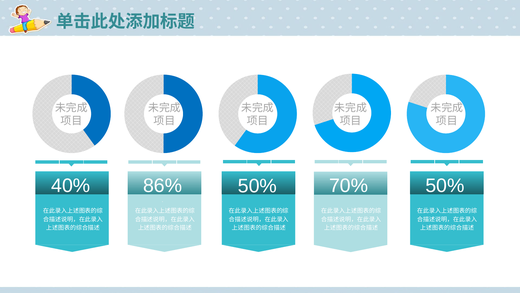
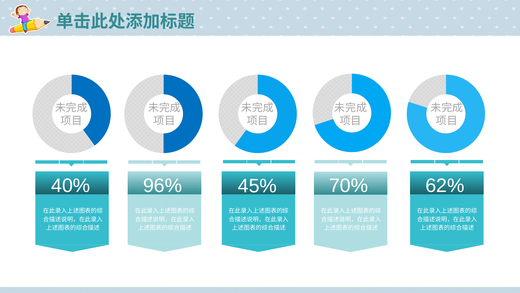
86%: 86% -> 96% (163, 186)
50%: 50% -> 45% (257, 186)
70% 50%: 50% -> 62% (445, 186)
